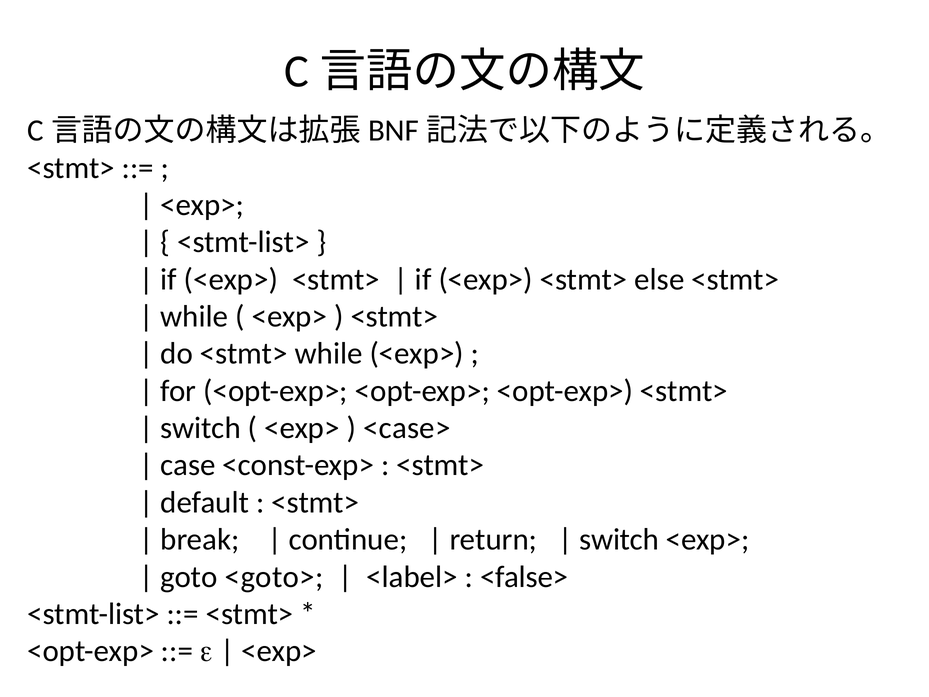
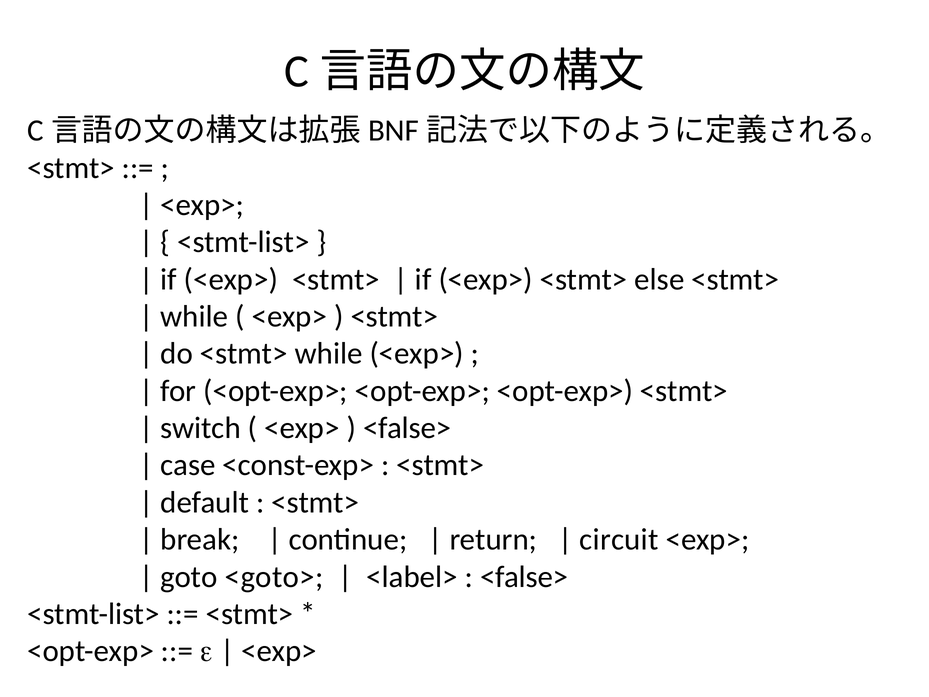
<case>: <case> -> <false> (407, 428)
switch: switch -> circuit (619, 539)
